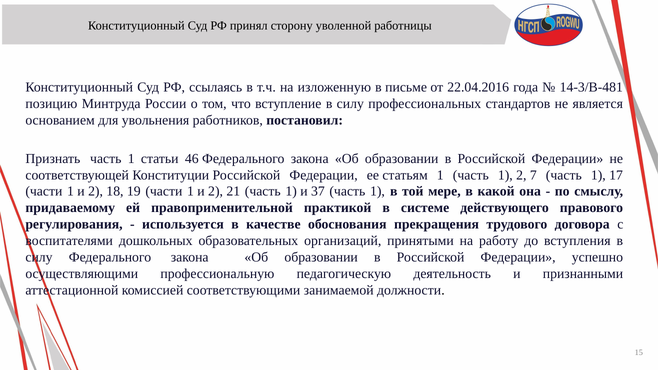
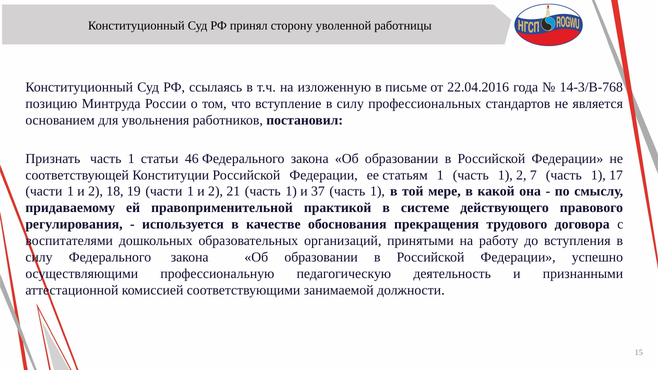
14-3/В-481: 14-3/В-481 -> 14-3/В-768 (591, 87)
